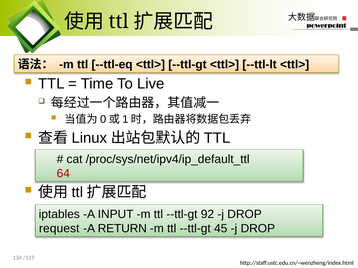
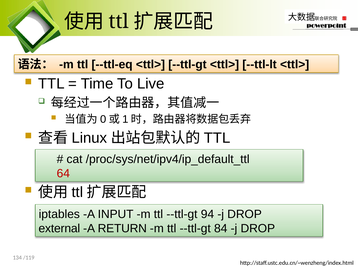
92: 92 -> 94 (207, 214)
request: request -> external (59, 229)
45: 45 -> 84 (221, 229)
